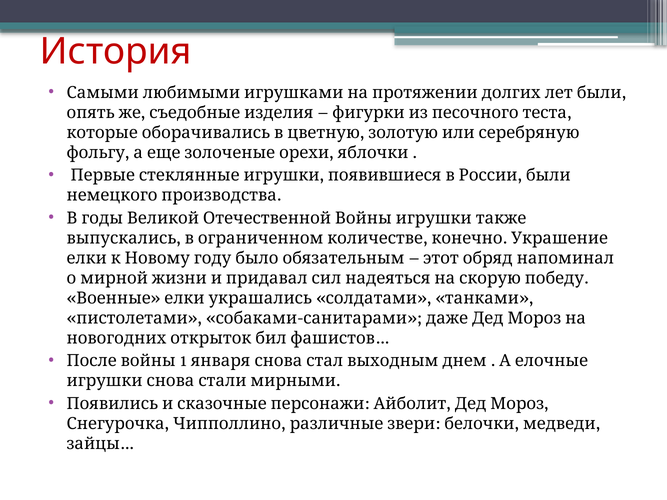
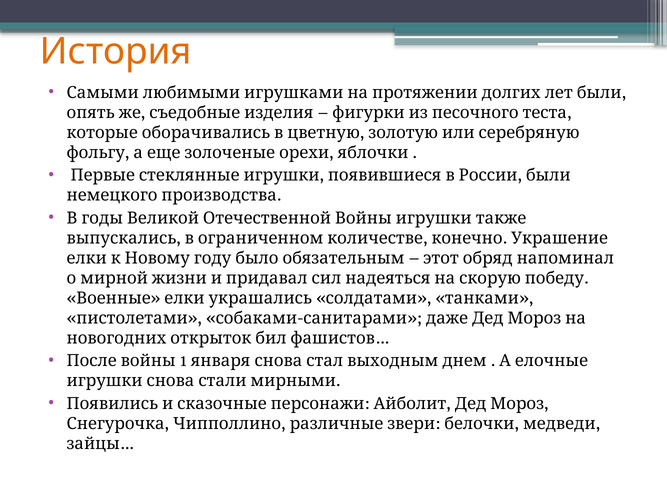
История colour: red -> orange (116, 52)
